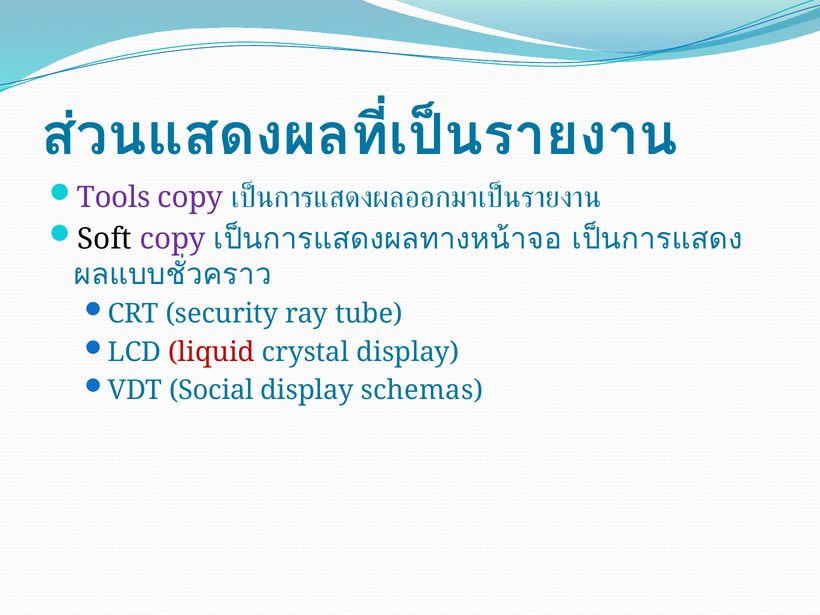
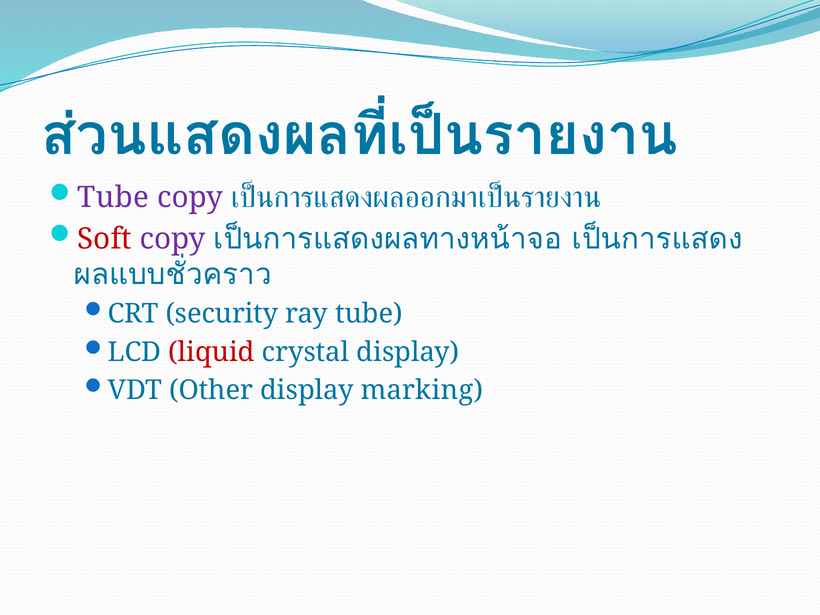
Tools: Tools -> Tube (113, 197)
Soft colour: black -> red (105, 239)
Social: Social -> Other (211, 390)
schemas: schemas -> marking (422, 390)
